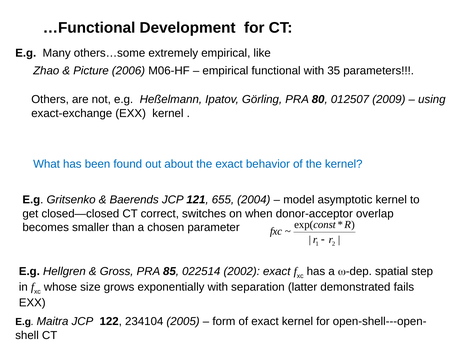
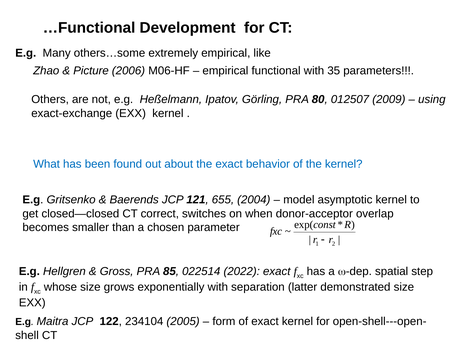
2002: 2002 -> 2022 (242, 272)
demonstrated fails: fails -> size (404, 287)
